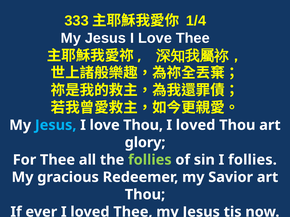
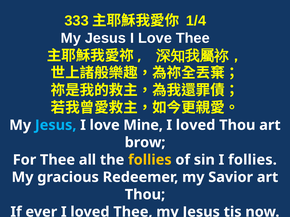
love Thou: Thou -> Mine (143, 125)
glory: glory -> brow (145, 143)
follies colour: light green -> yellow (150, 160)
